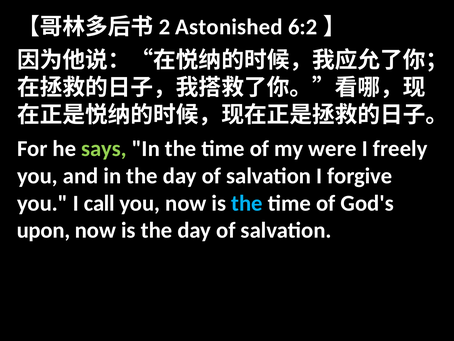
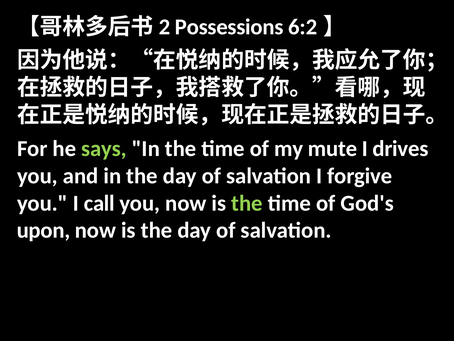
Astonished: Astonished -> Possessions (229, 27)
were: were -> mute (333, 148)
freely: freely -> drives (400, 148)
the colour: light blue -> light green (247, 203)
